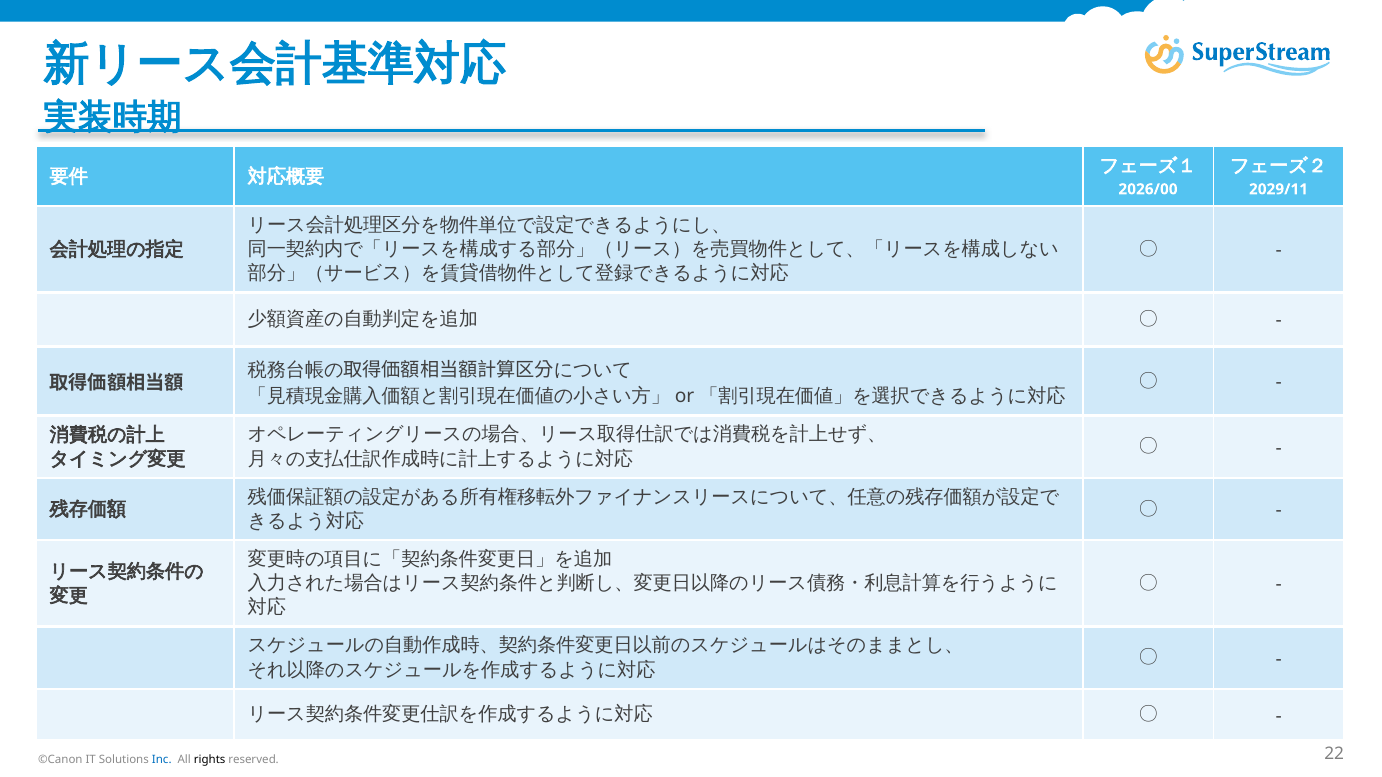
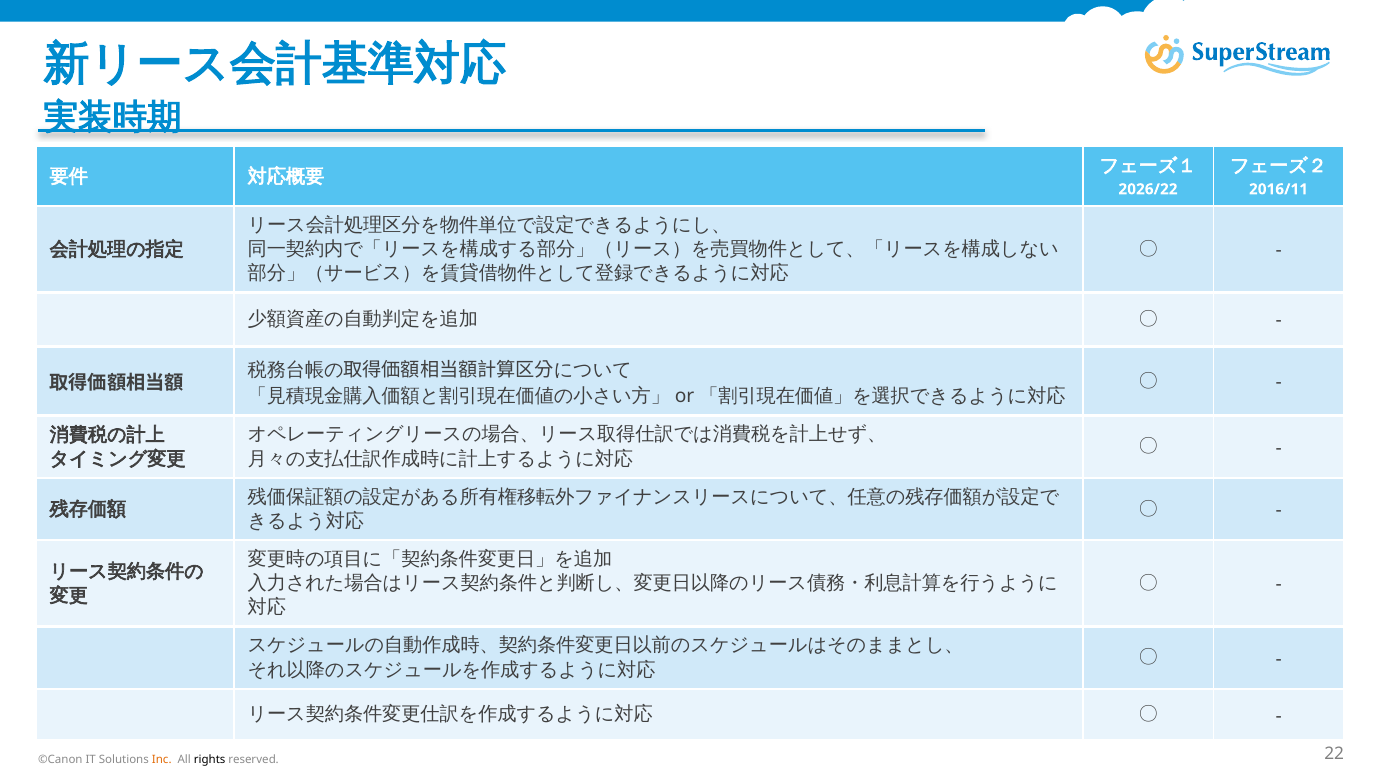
2026/00: 2026/00 -> 2026/22 (1148, 189)
2029/11: 2029/11 -> 2016/11 (1279, 189)
Inc colour: blue -> orange (162, 760)
